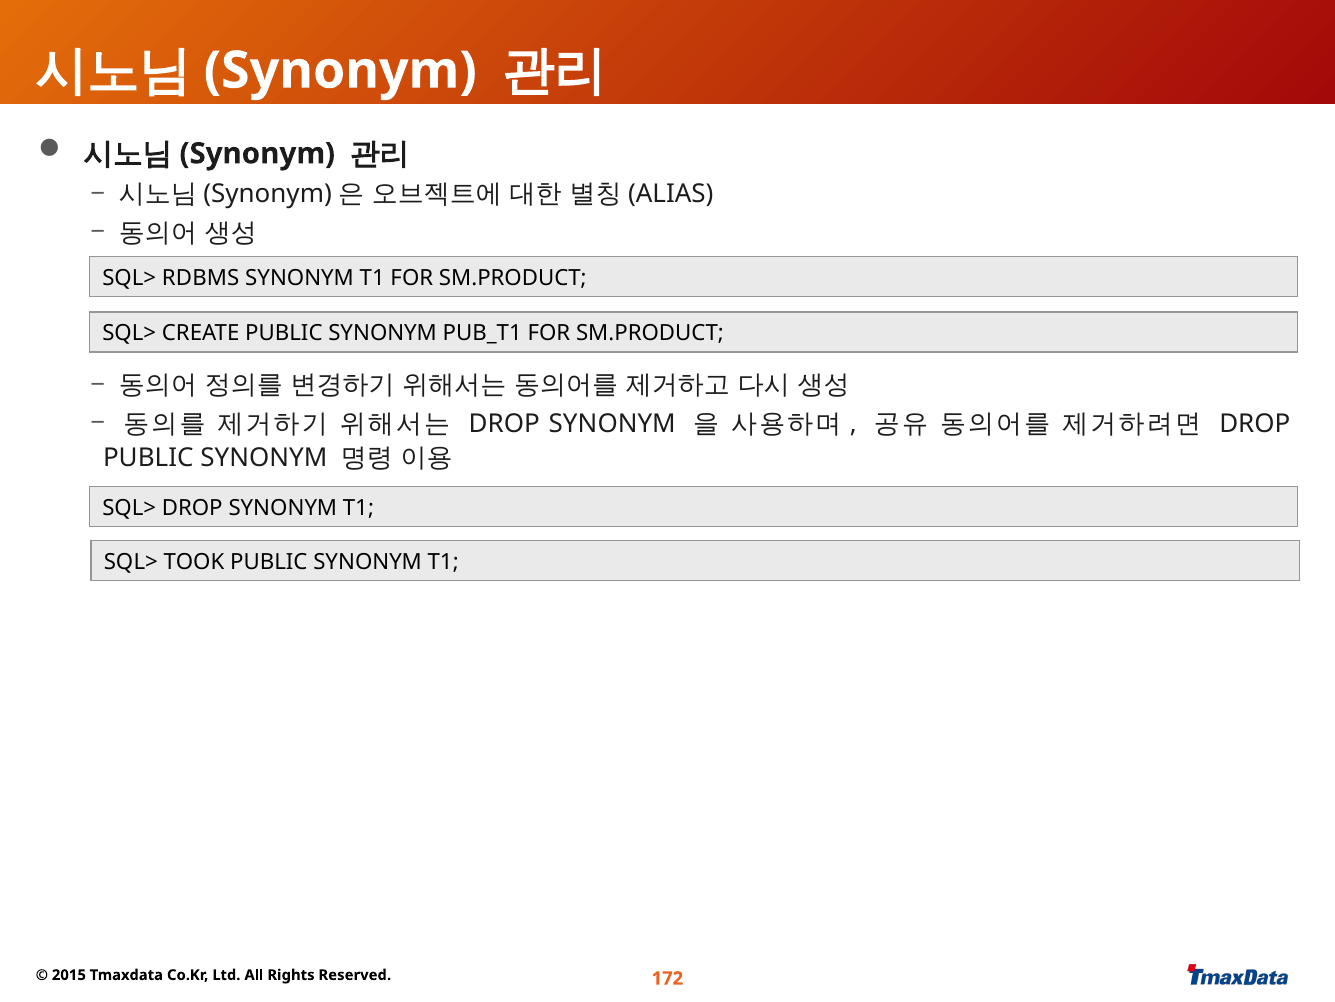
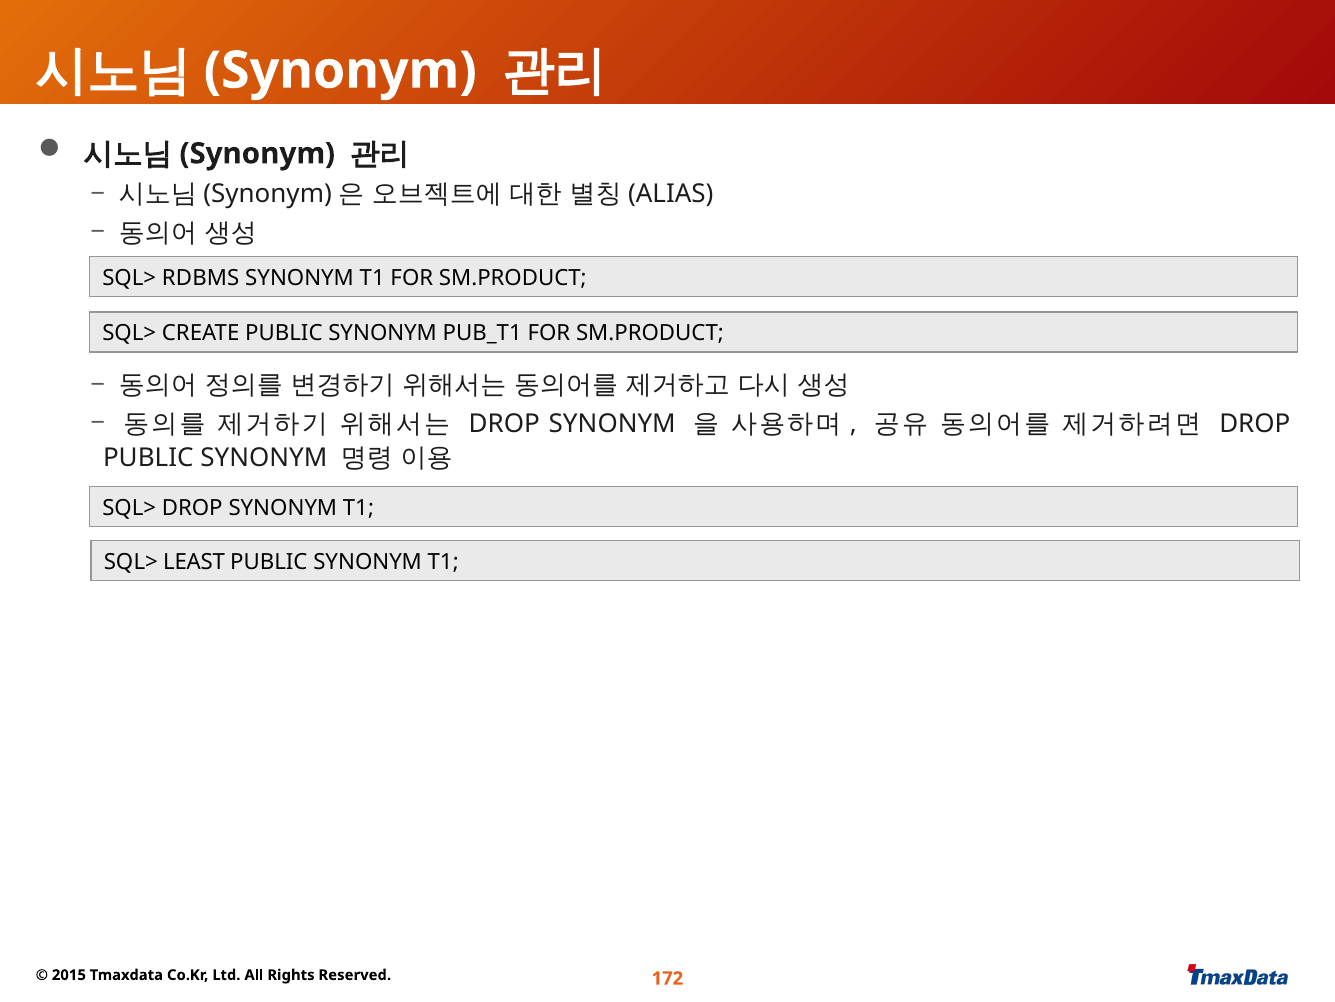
TOOK: TOOK -> LEAST (194, 561)
